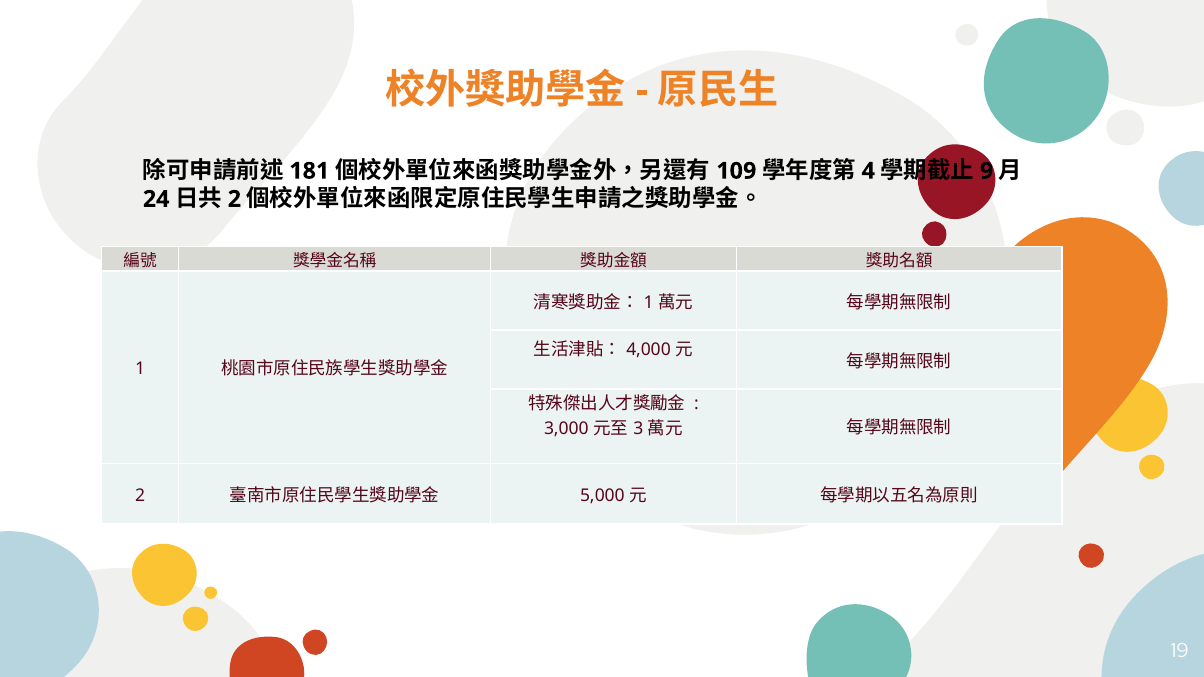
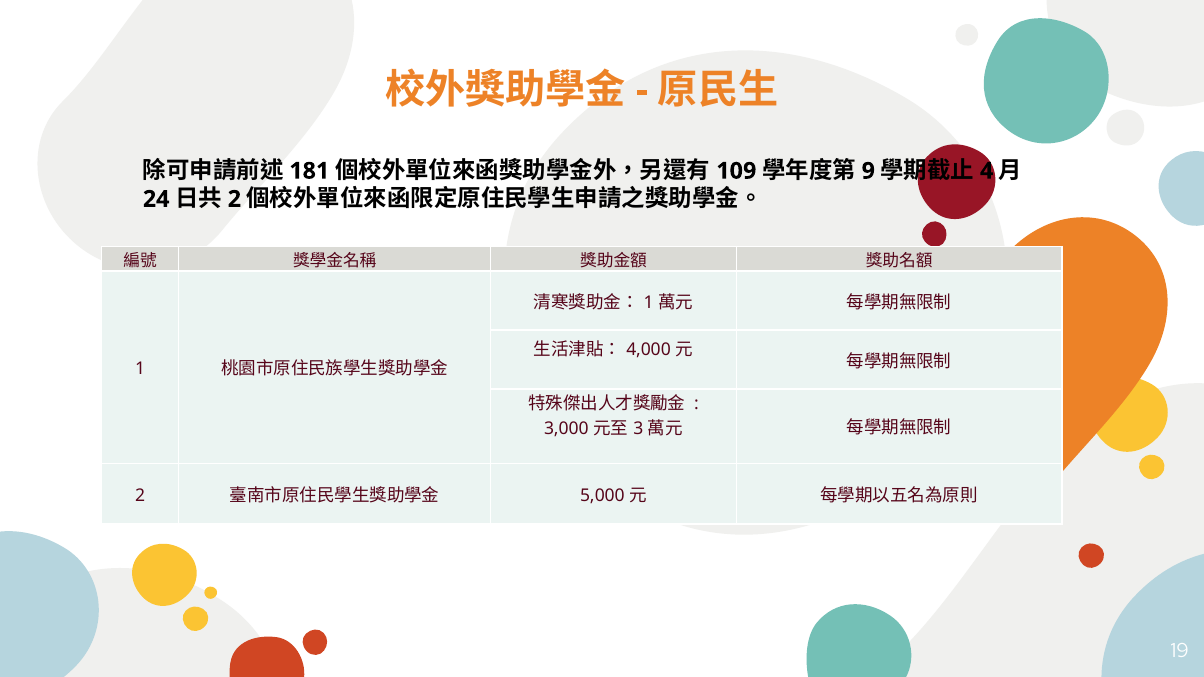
4: 4 -> 9 (868, 171)
9: 9 -> 4 (987, 171)
